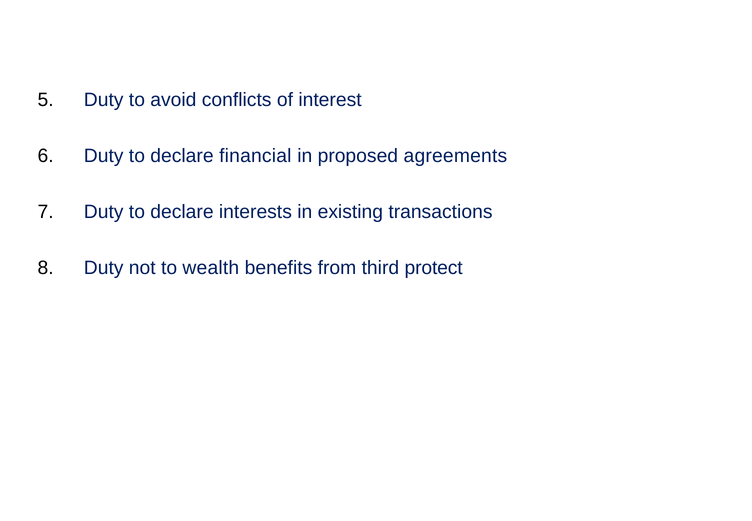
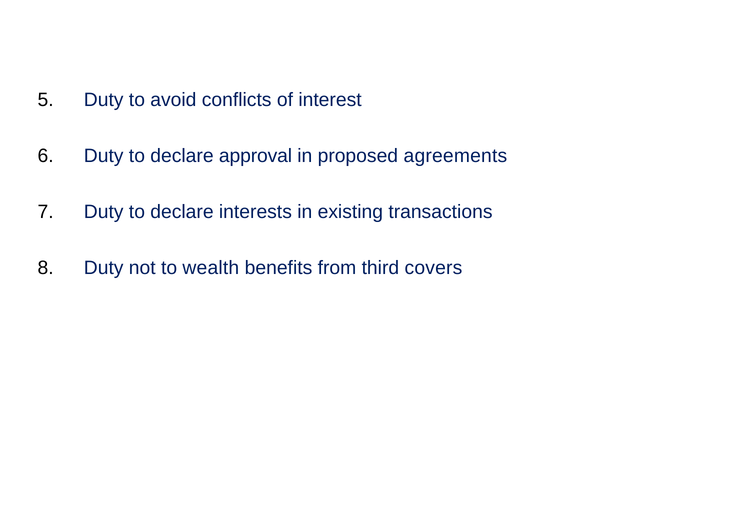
financial: financial -> approval (256, 156)
protect: protect -> covers (433, 268)
